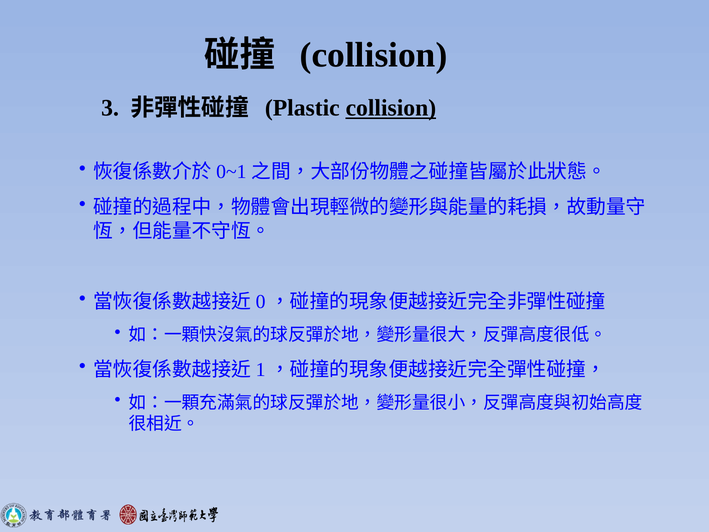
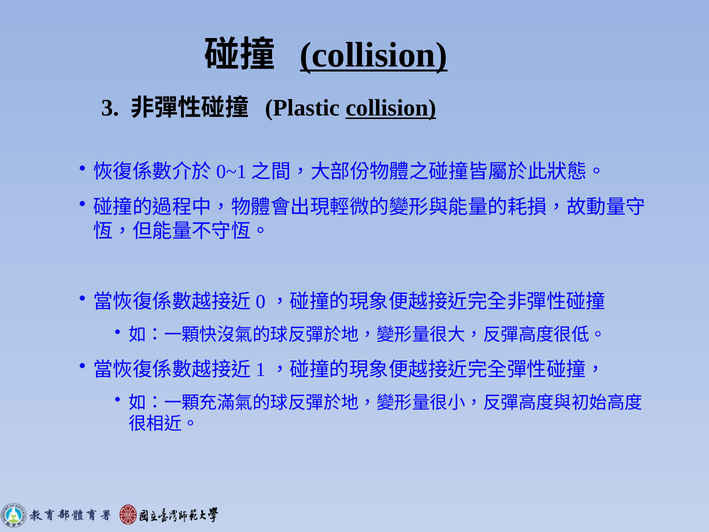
collision underline: none -> present (374, 55)
